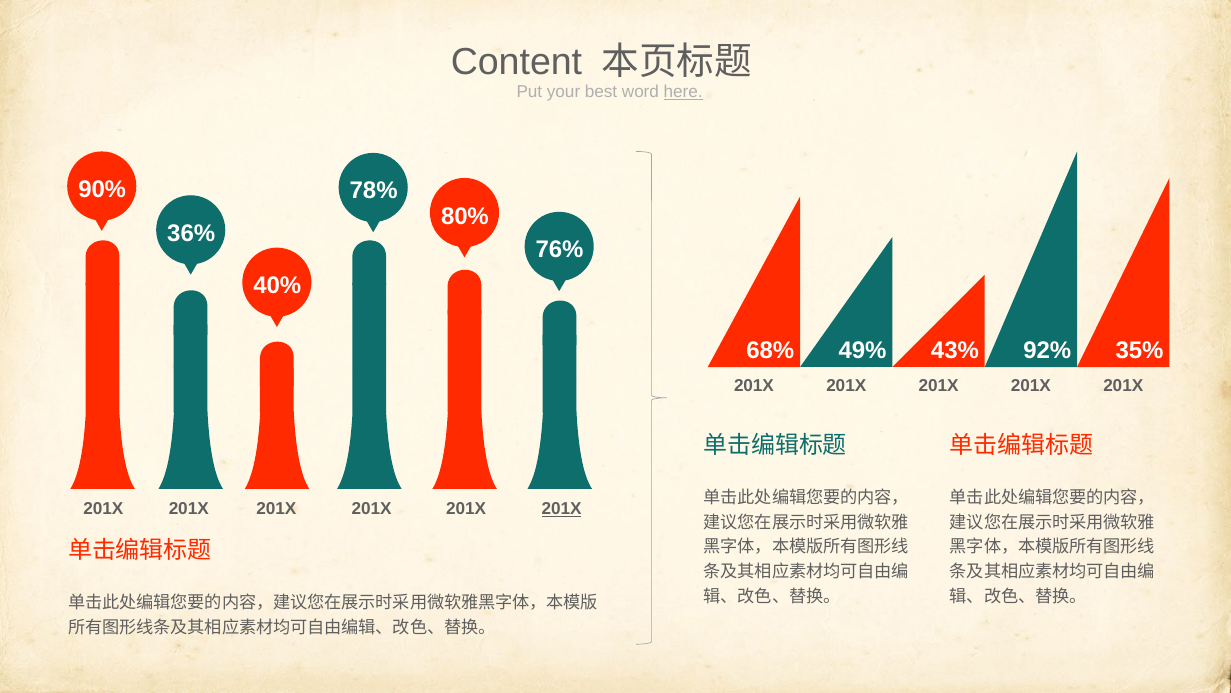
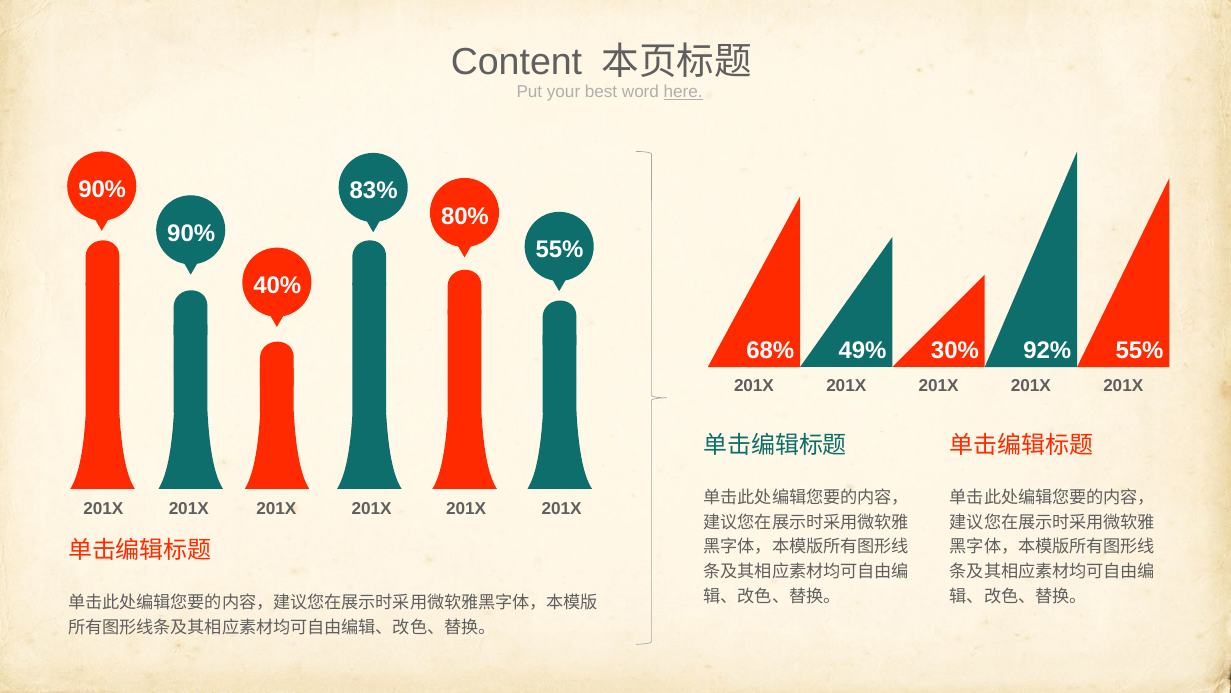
78%: 78% -> 83% (374, 191)
36%: 36% -> 90% (191, 233)
76%: 76% -> 55% (560, 250)
43%: 43% -> 30% (955, 351)
92% 35%: 35% -> 55% (1140, 351)
201X underline: present -> none (562, 508)
